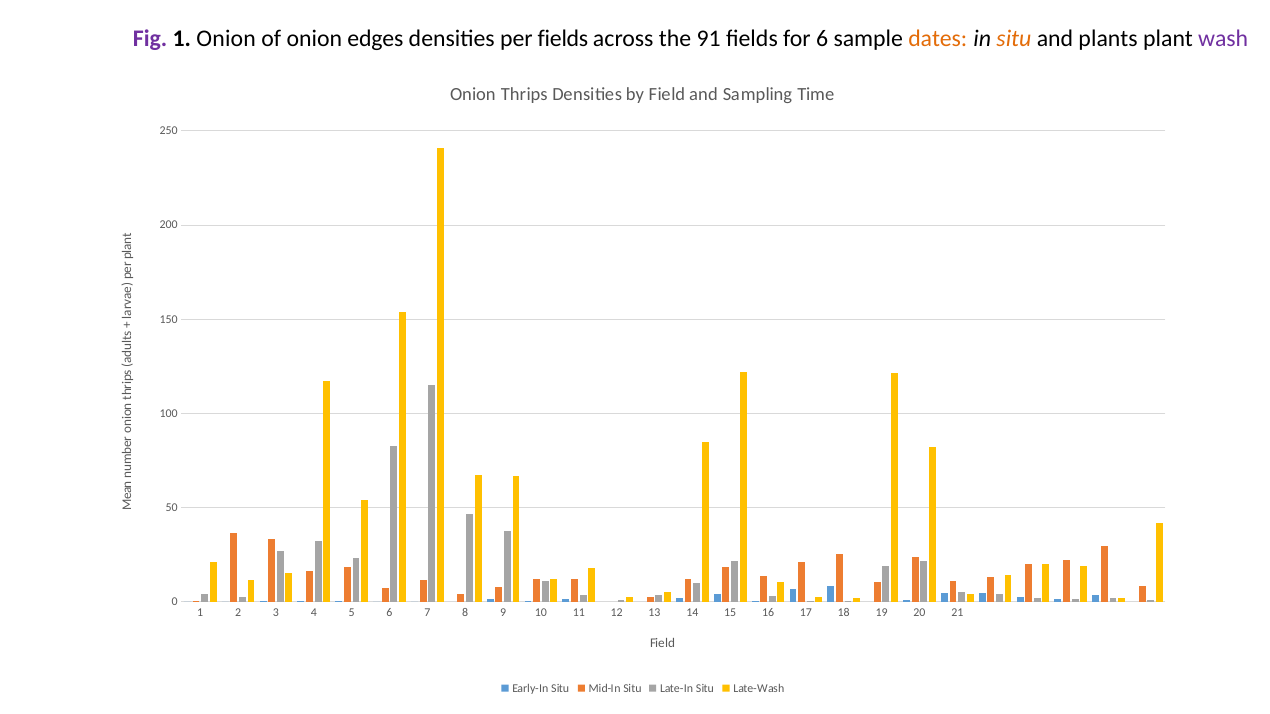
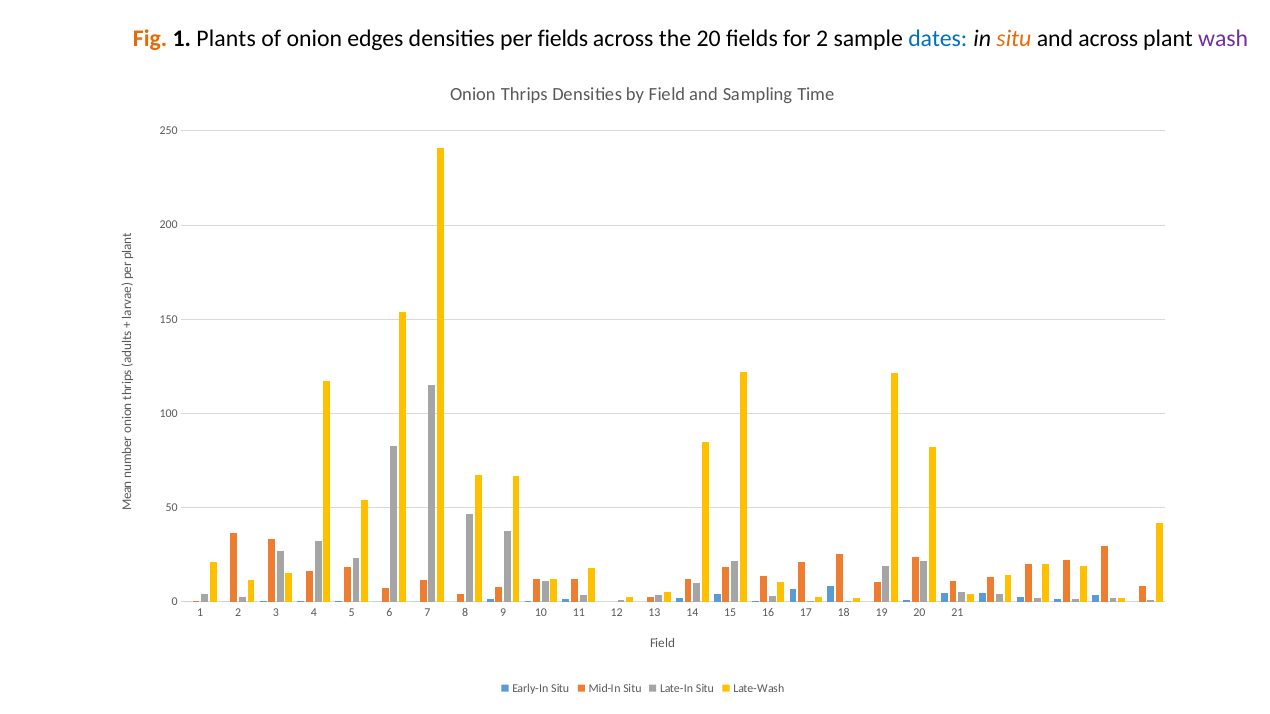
Fig colour: purple -> orange (150, 39)
1 Onion: Onion -> Plants (226, 39)
the 91: 91 -> 20 (709, 39)
for 6: 6 -> 2 (822, 39)
dates colour: orange -> blue (938, 39)
and plants: plants -> across (1108, 39)
